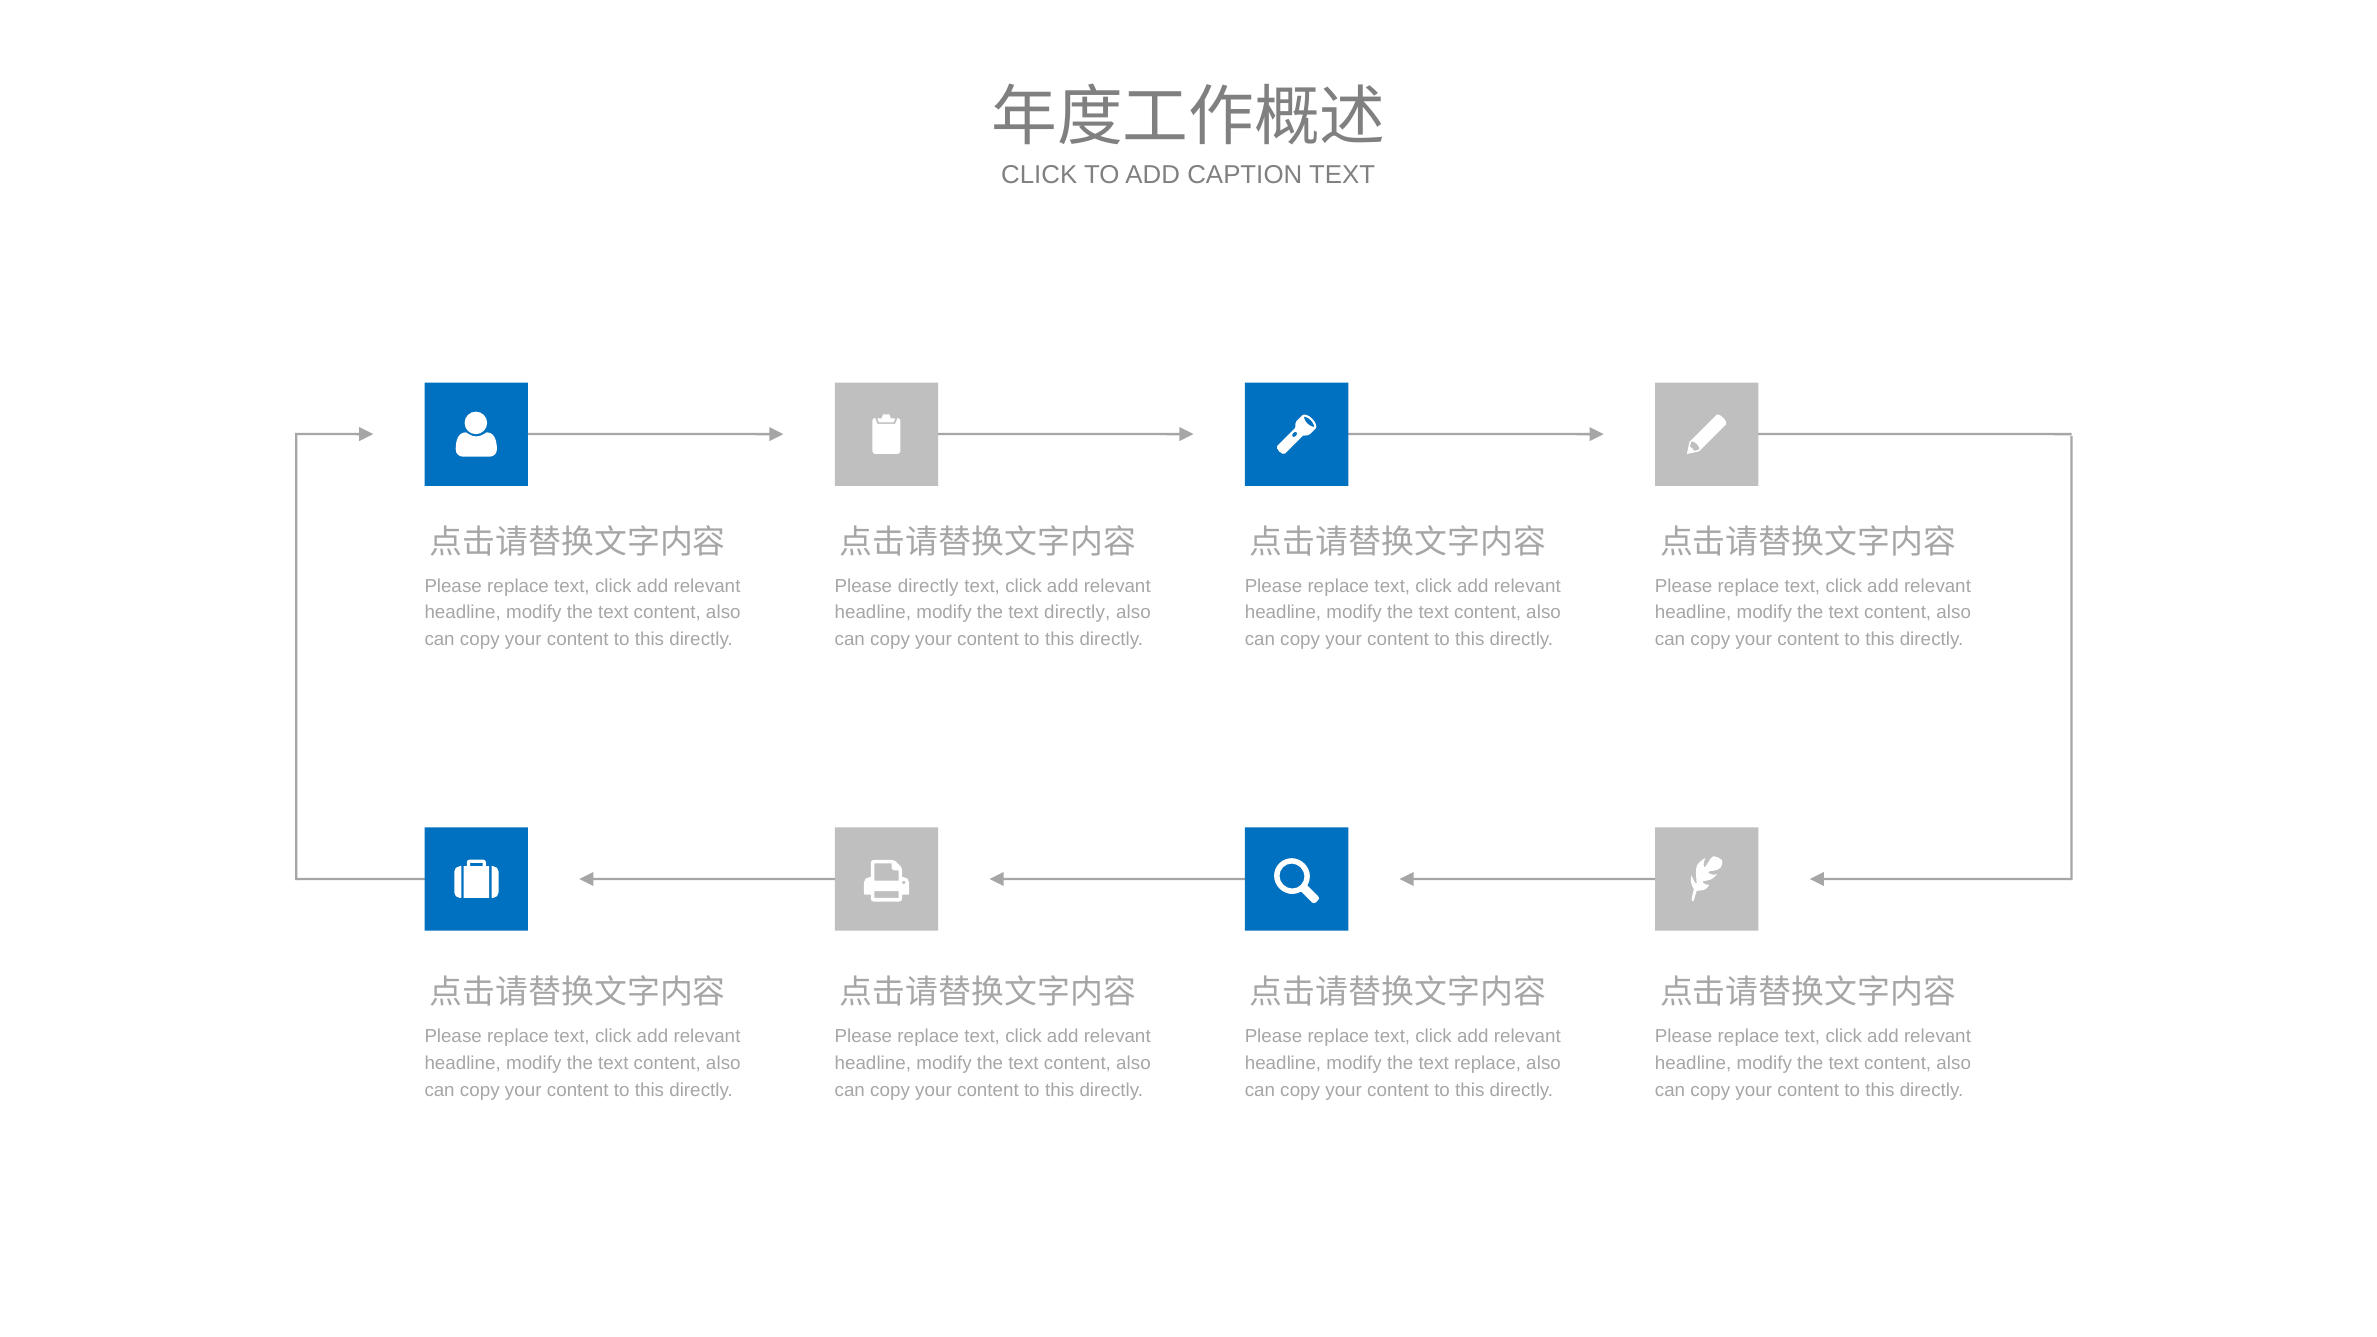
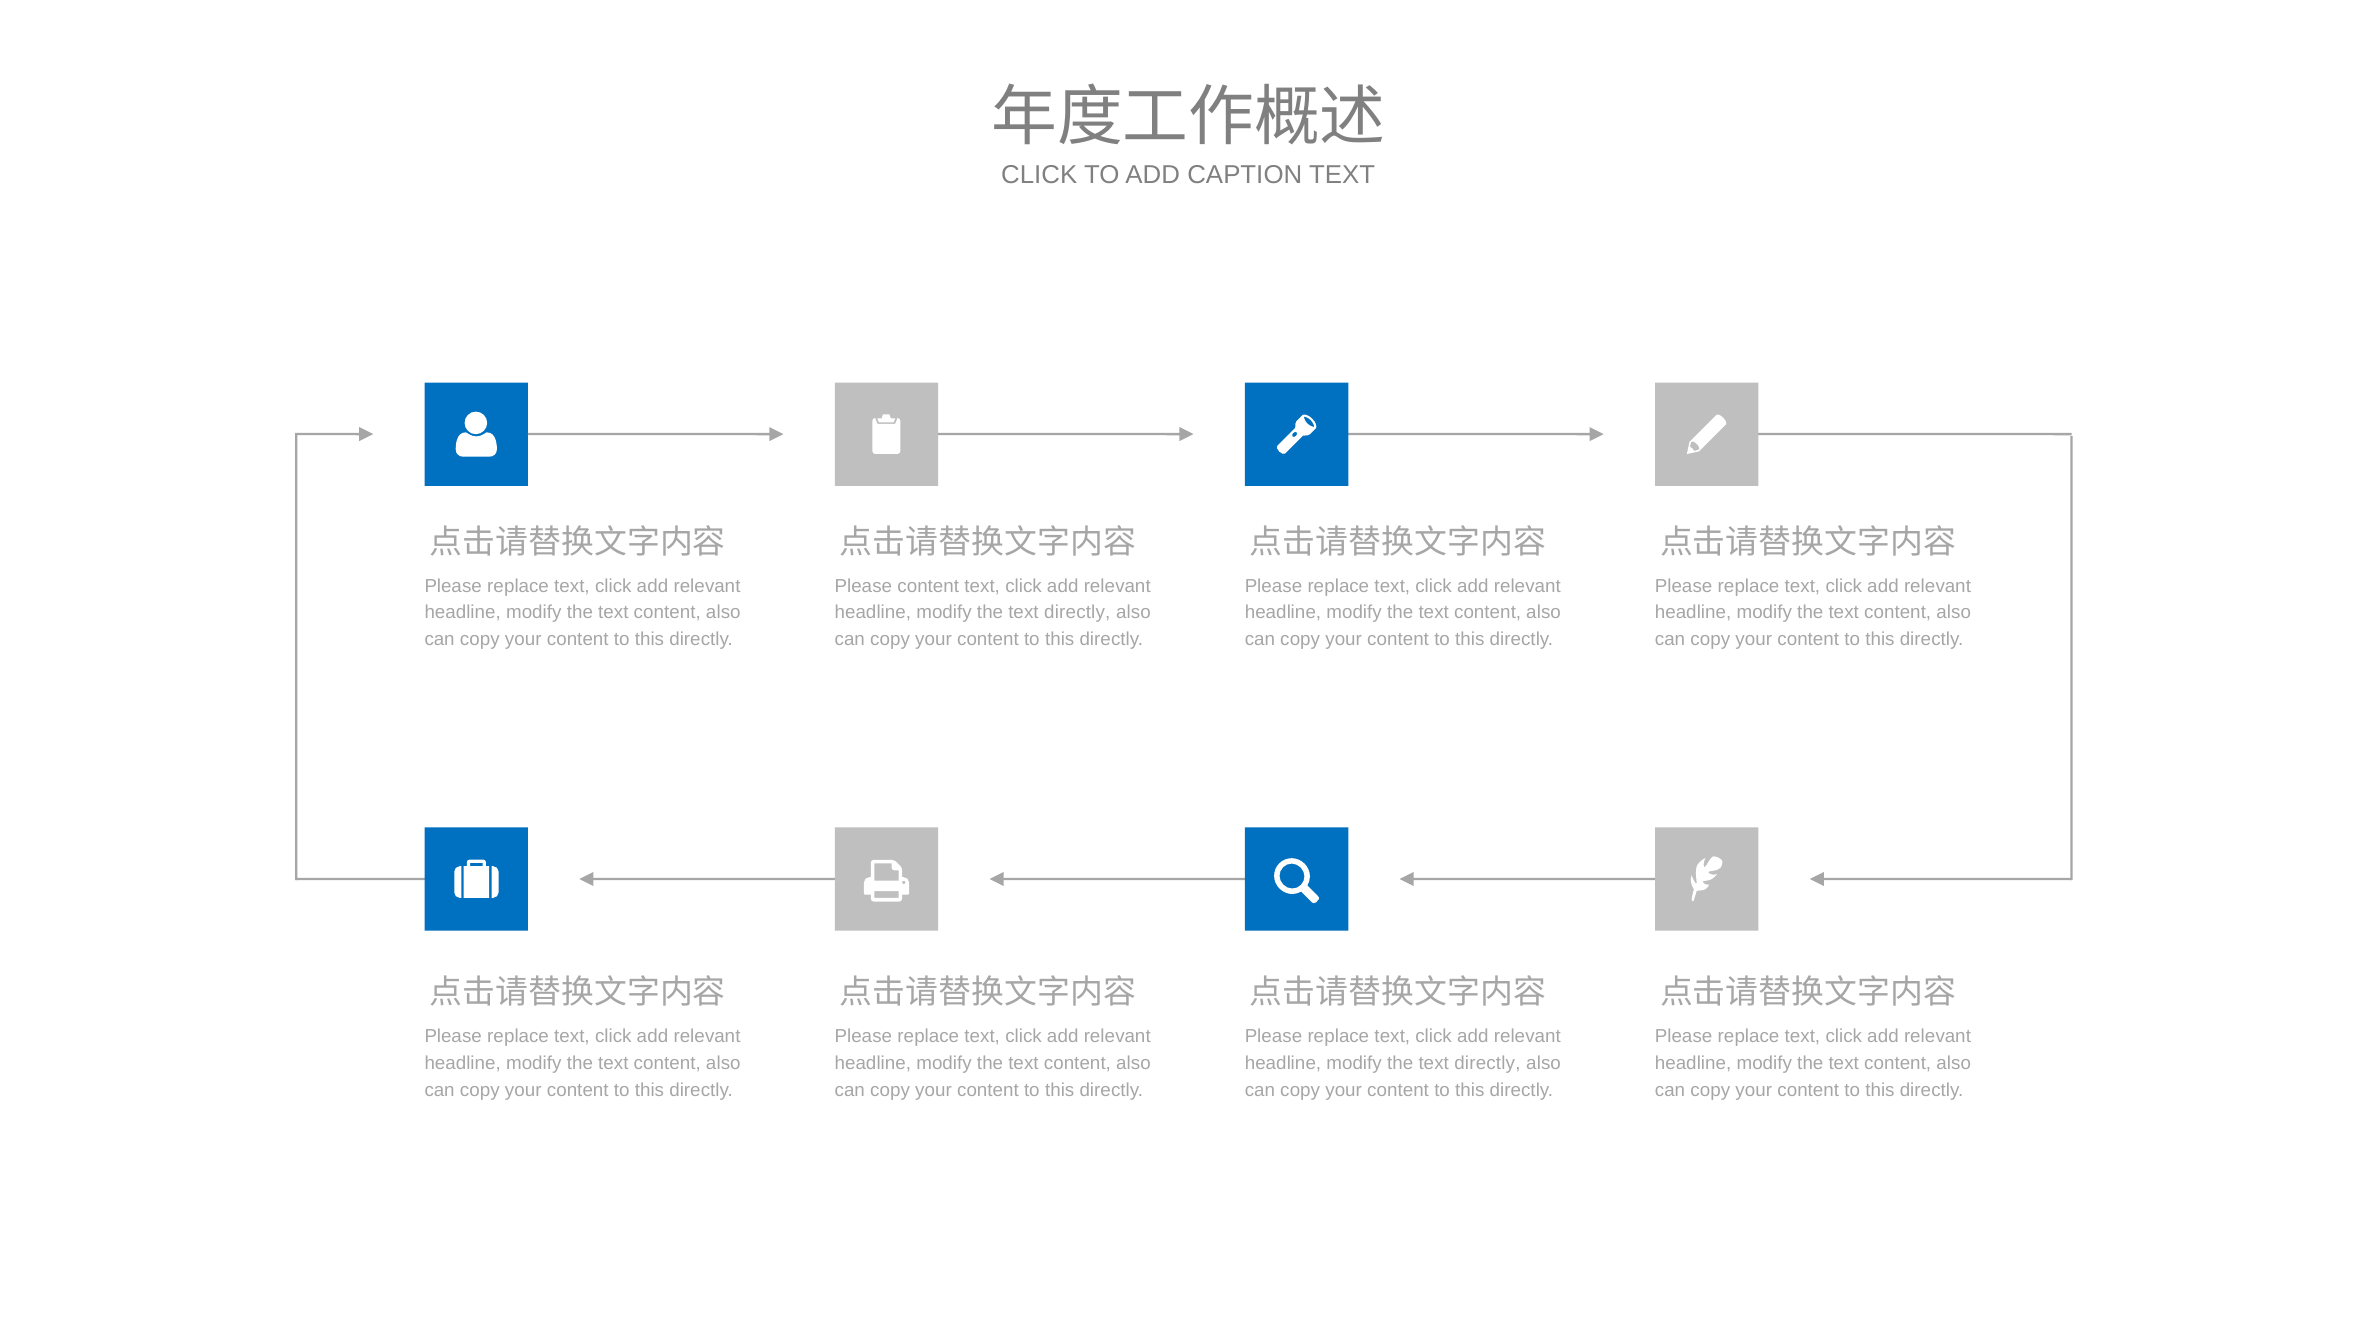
Please directly: directly -> content (928, 586)
replace: replace -> directly (1487, 1063)
